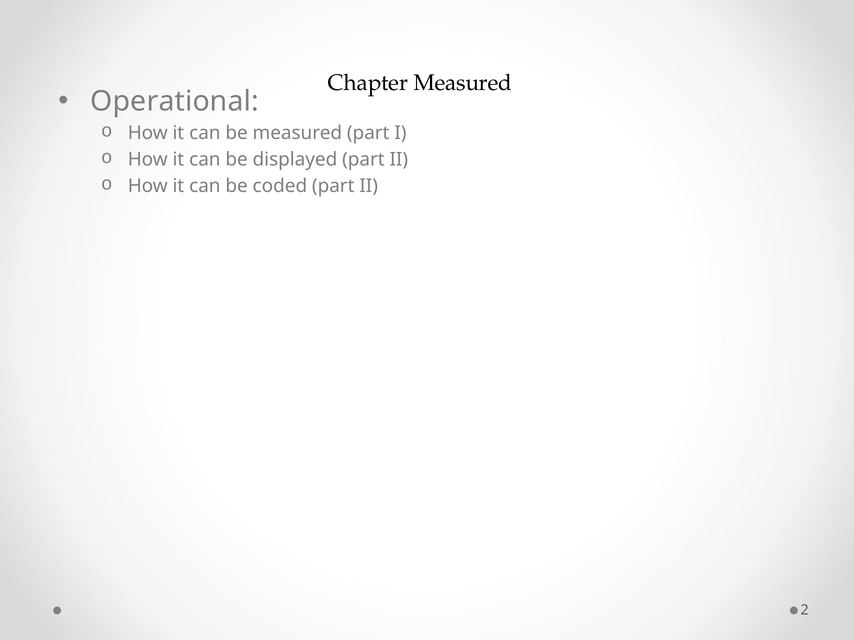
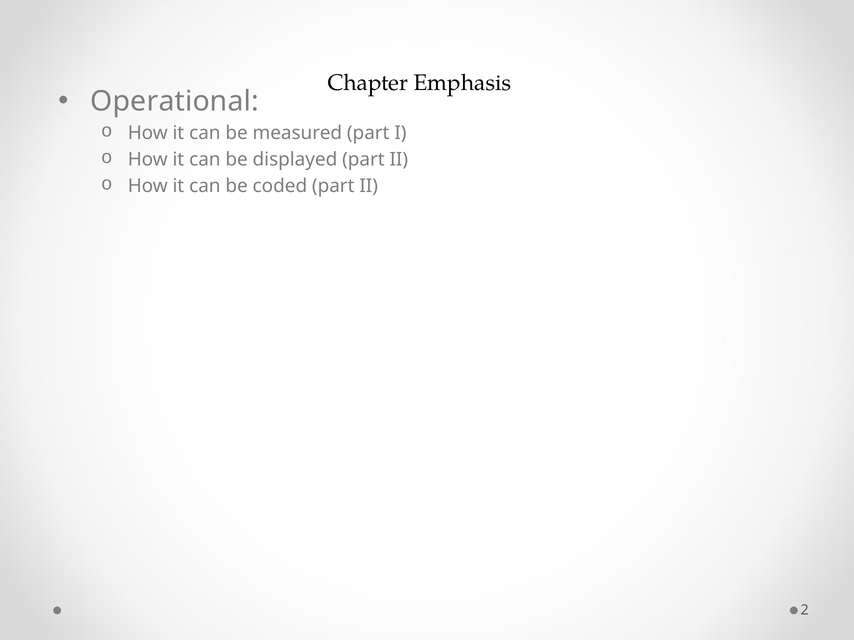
Chapter Measured: Measured -> Emphasis (463, 83)
